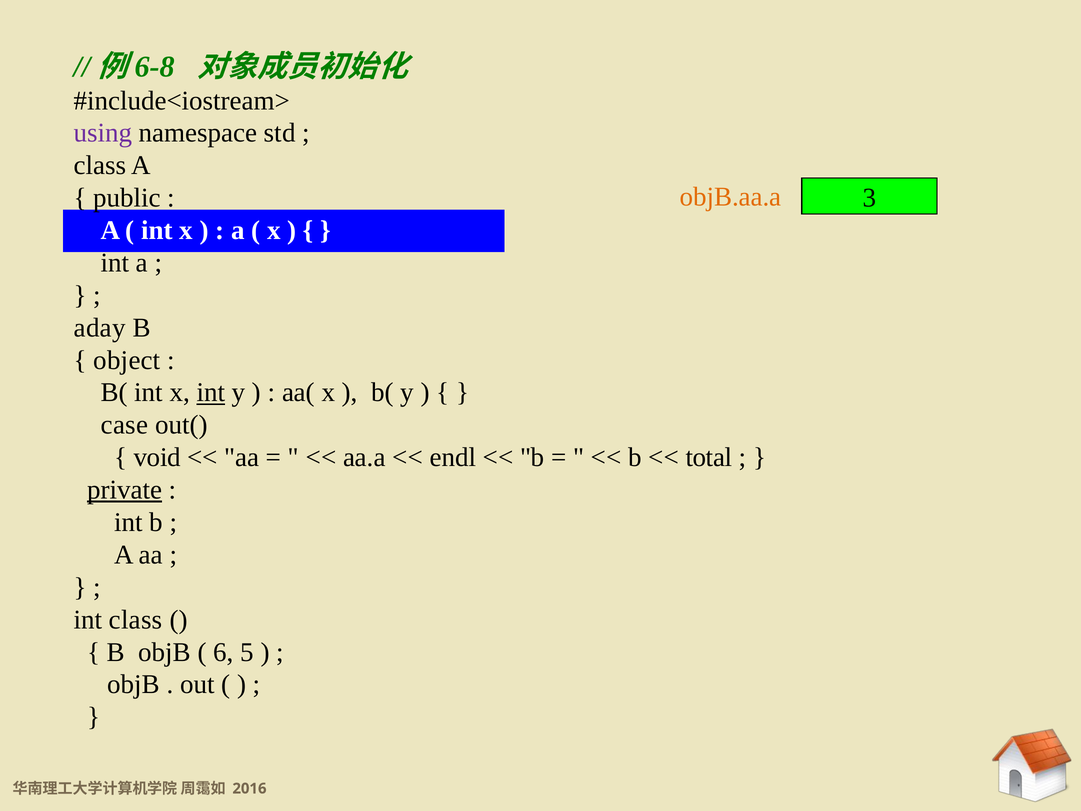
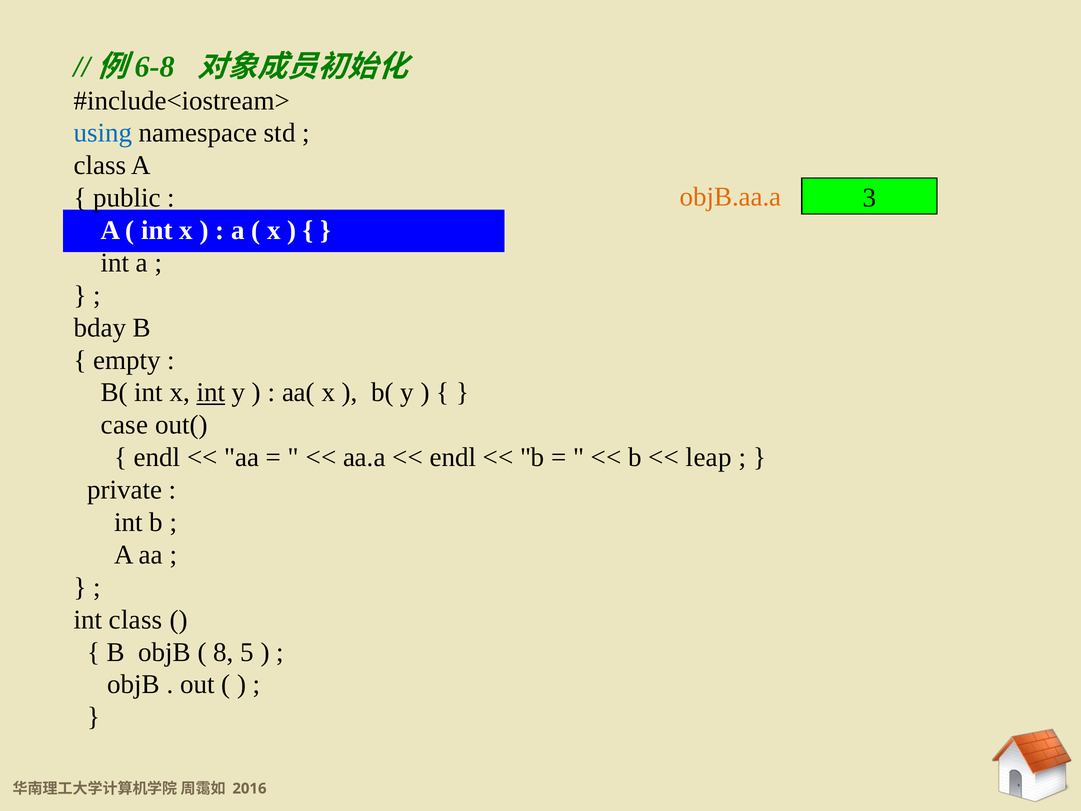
using colour: purple -> blue (103, 133)
aday: aday -> bday (100, 328)
object: object -> empty (127, 360)
void: void -> endl (157, 457)
total: total -> leap (709, 457)
private underline: present -> none (125, 490)
6: 6 -> 8 (224, 652)
